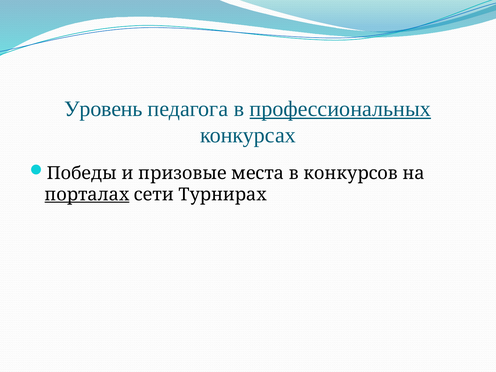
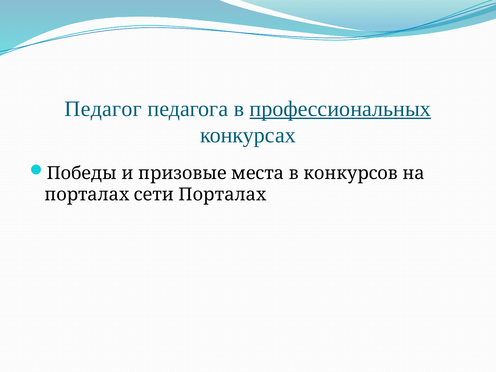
Уровень: Уровень -> Педагог (103, 109)
порталах underline: present -> none (87, 195)
сети Турнирах: Турнирах -> Порталах (223, 195)
